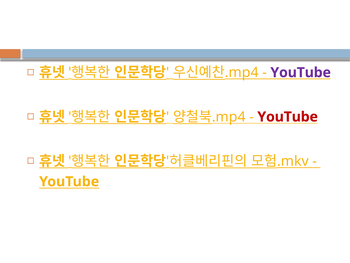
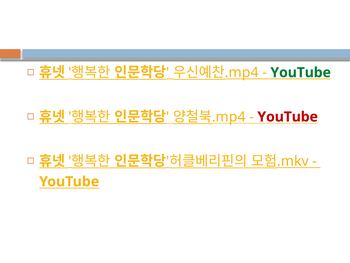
YouTube colour: purple -> green (301, 72)
